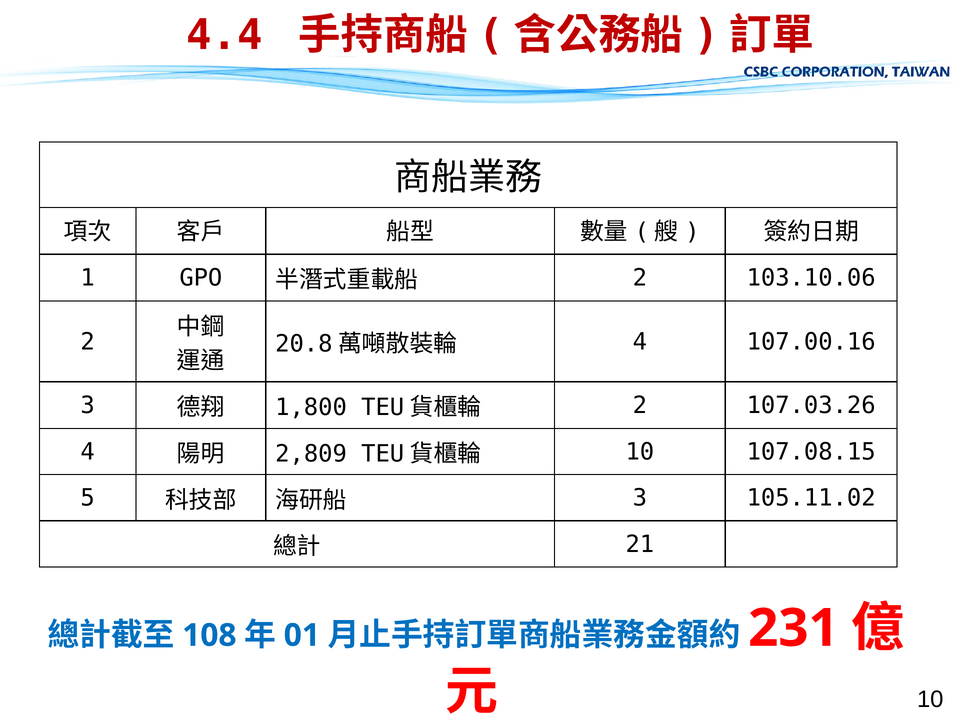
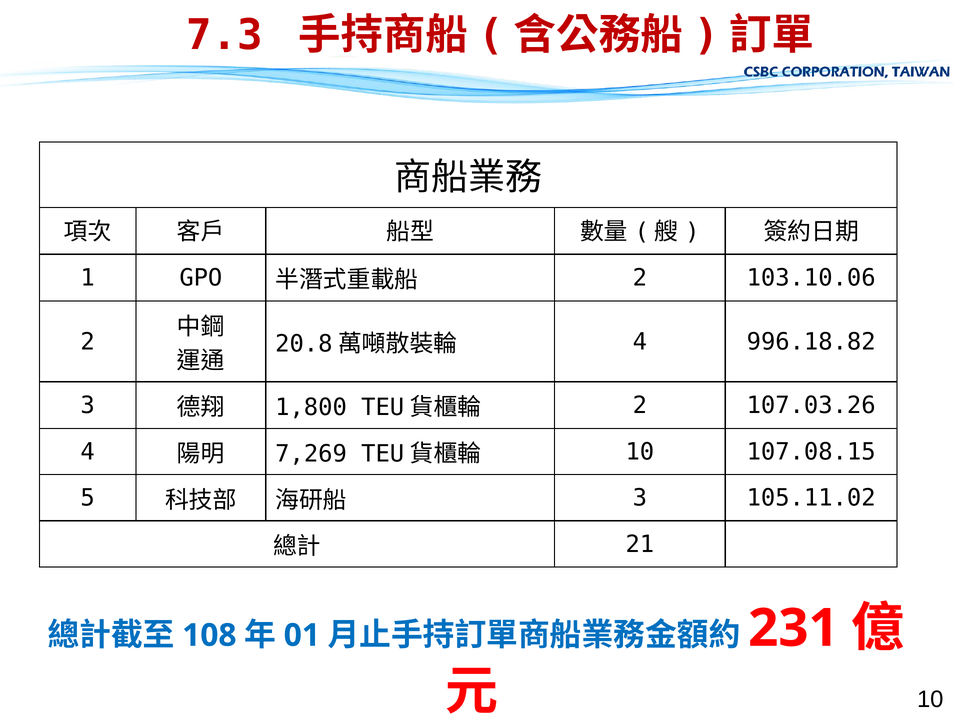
4.4: 4.4 -> 7.3 (225, 35)
107.00.16: 107.00.16 -> 996.18.82 (811, 342)
2,809: 2,809 -> 7,269 (311, 455)
